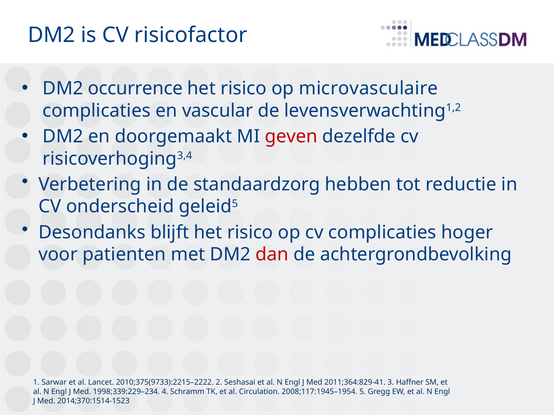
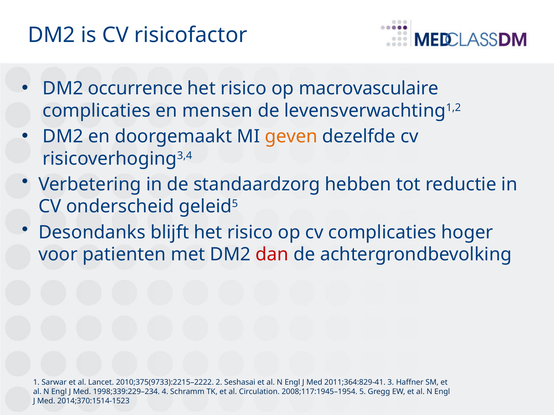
microvasculaire: microvasculaire -> macrovasculaire (369, 89)
vascular: vascular -> mensen (217, 111)
geven colour: red -> orange (291, 137)
